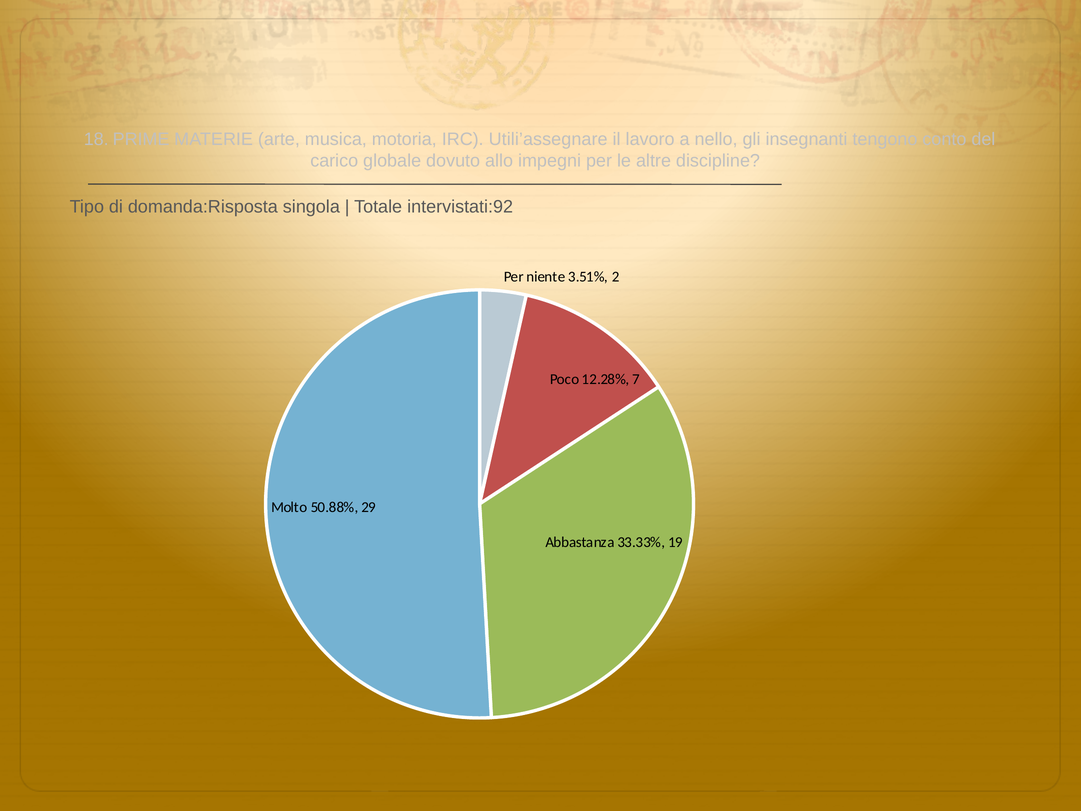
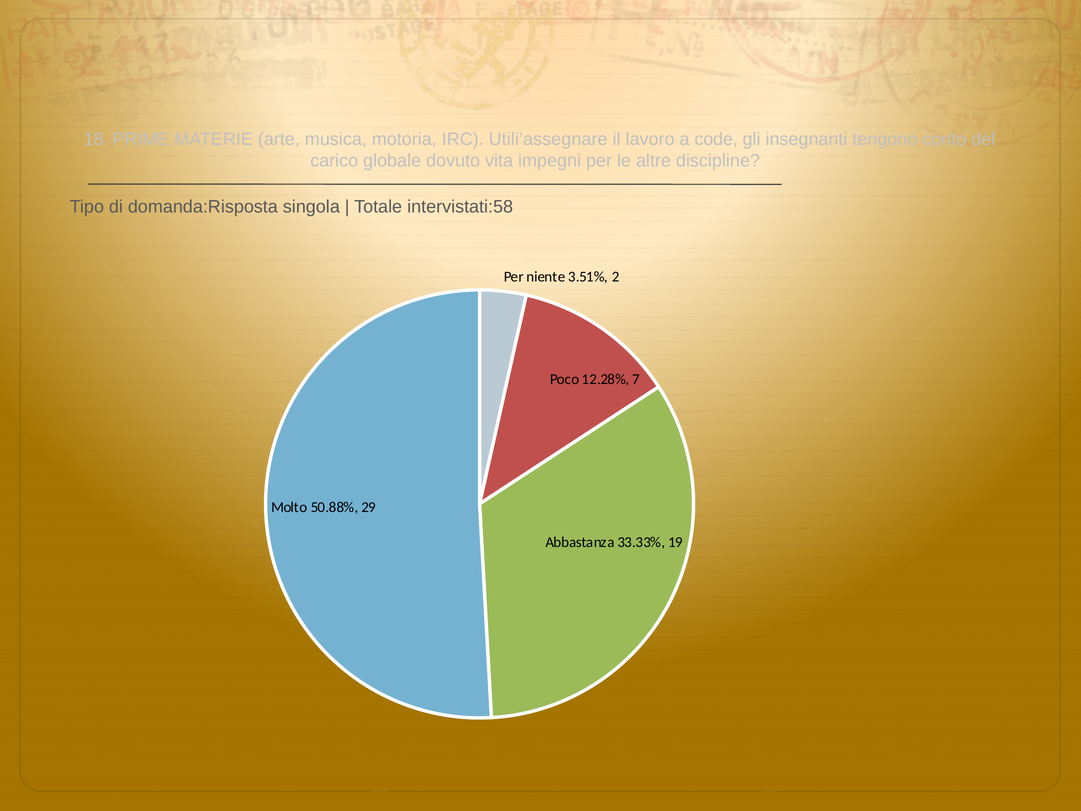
nello: nello -> code (716, 139)
allo: allo -> vita (499, 161)
intervistati:92: intervistati:92 -> intervistati:58 (460, 207)
